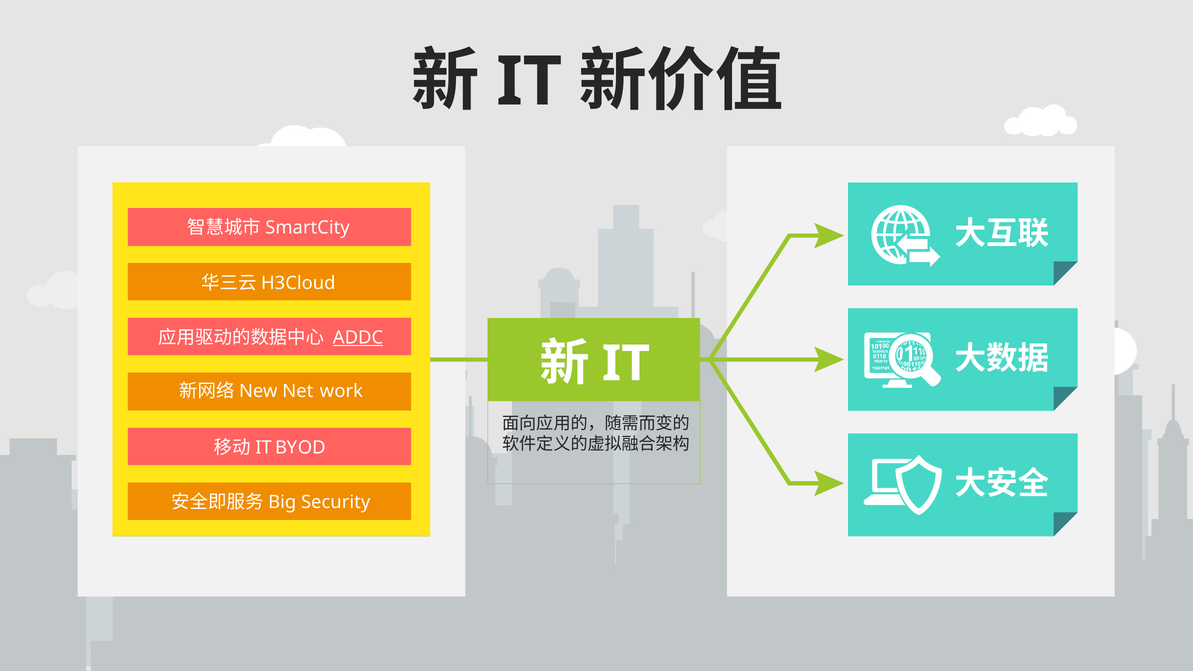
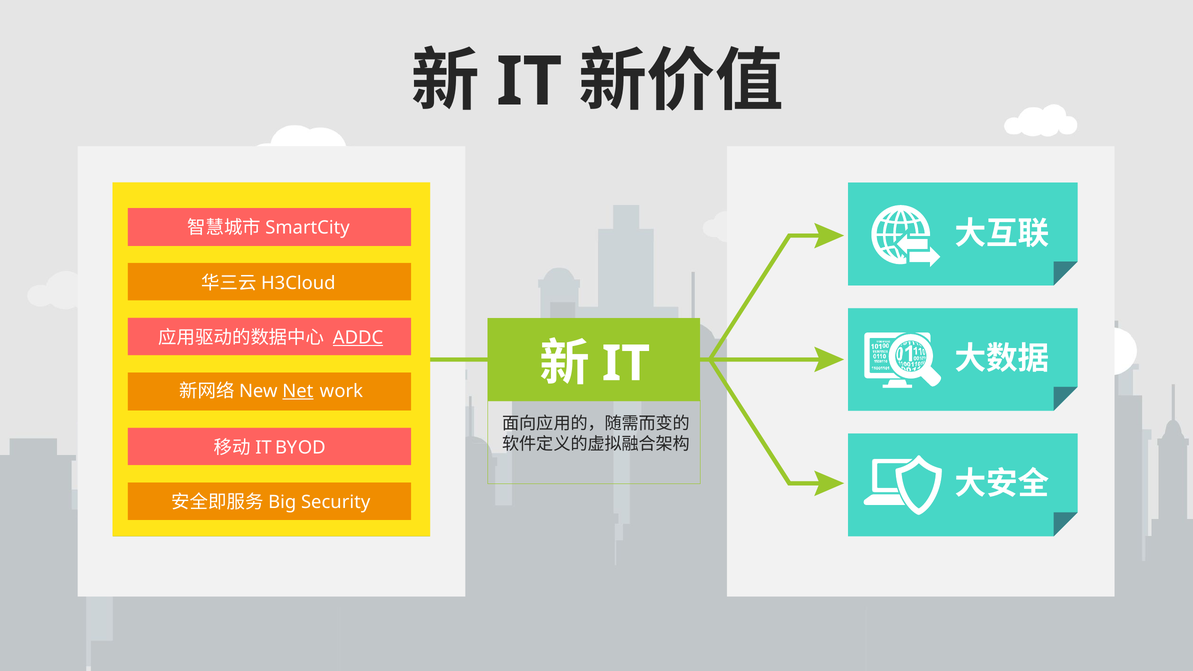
Net underline: none -> present (298, 391)
